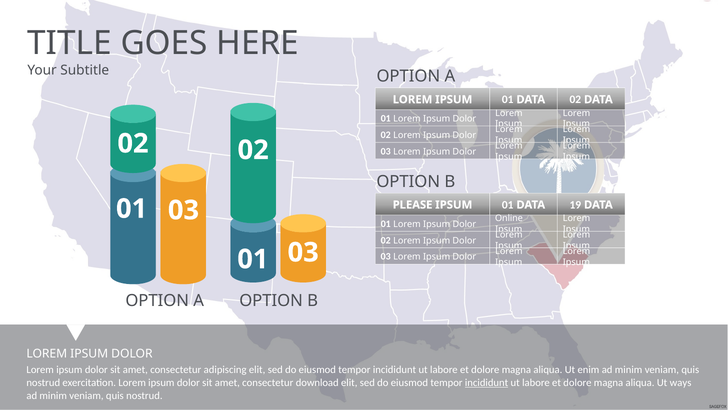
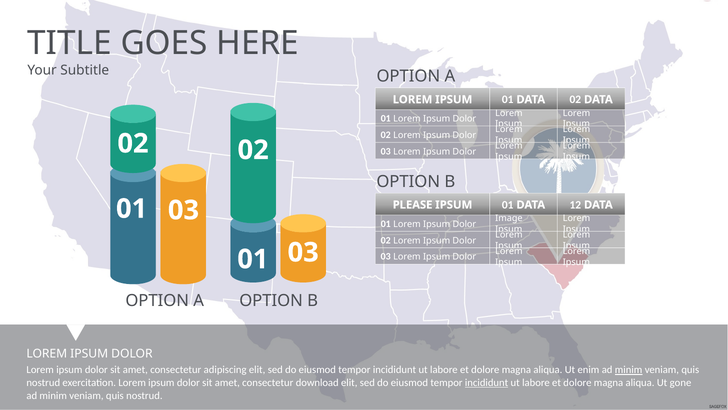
19: 19 -> 12 (575, 205)
Online: Online -> Image (509, 218)
minim underline: none -> present (629, 370)
ways: ways -> gone (680, 382)
